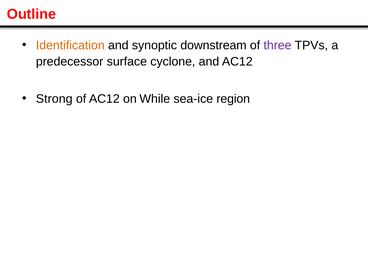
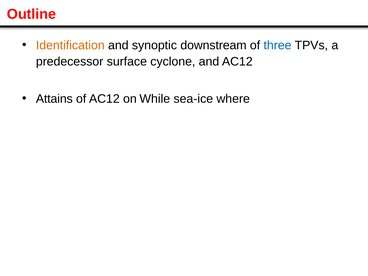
three colour: purple -> blue (278, 45)
Strong: Strong -> Attains (54, 99)
region: region -> where (233, 99)
